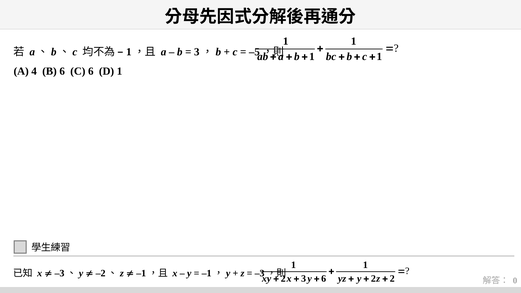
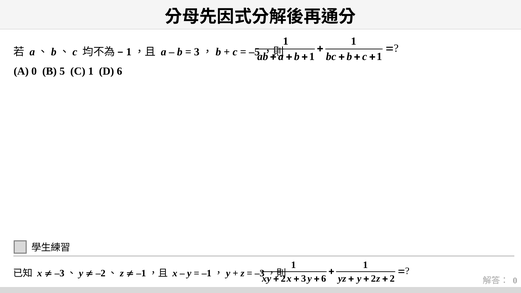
A 4: 4 -> 0 (34, 71)
B 6: 6 -> 5 (62, 71)
C 6: 6 -> 1 (91, 71)
D 1: 1 -> 6 (120, 71)
